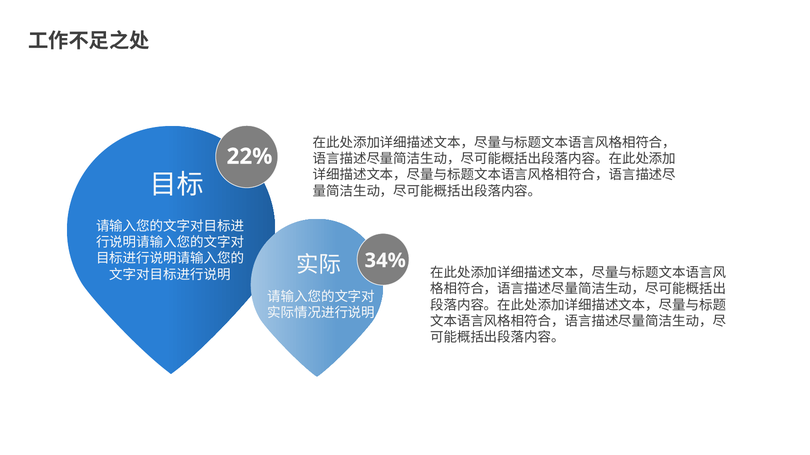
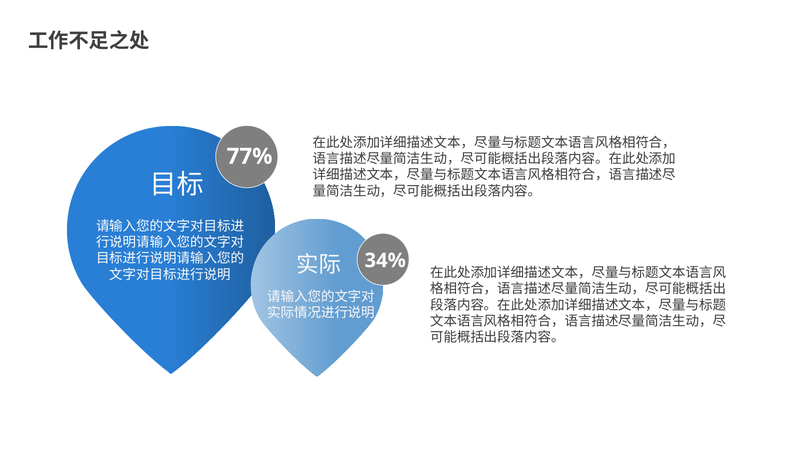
22%: 22% -> 77% (250, 157)
